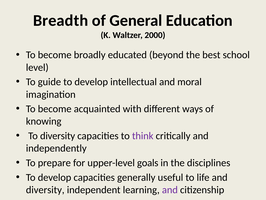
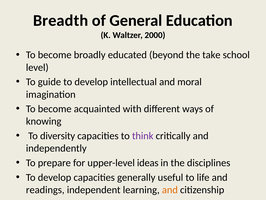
best: best -> take (211, 55)
goals: goals -> ideas (148, 162)
diversity: diversity -> readings (45, 189)
and colour: purple -> orange (170, 189)
